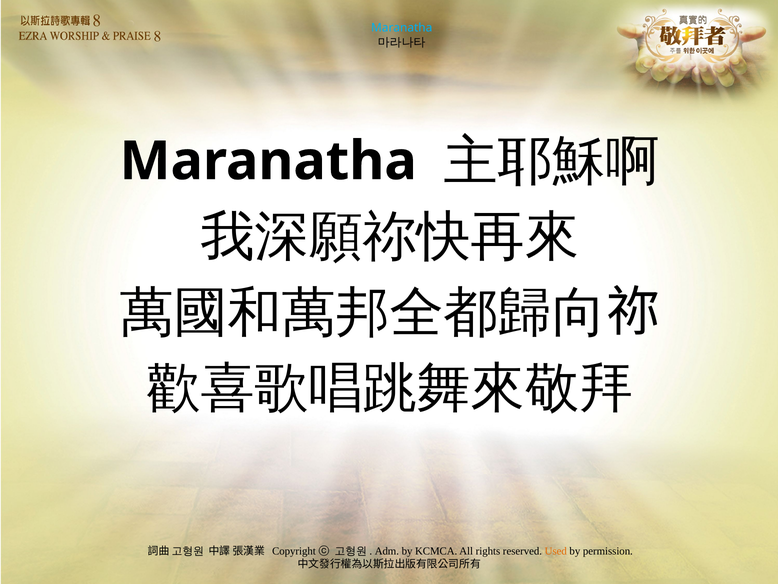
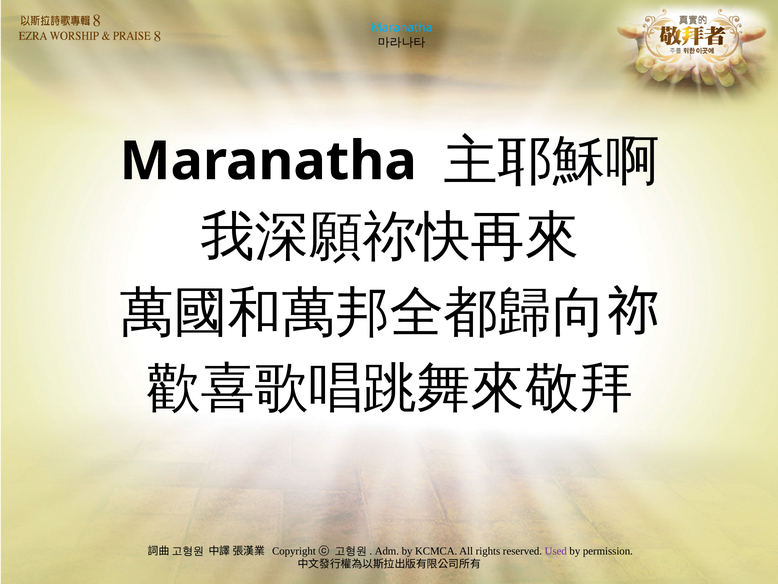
Used colour: orange -> purple (556, 551)
